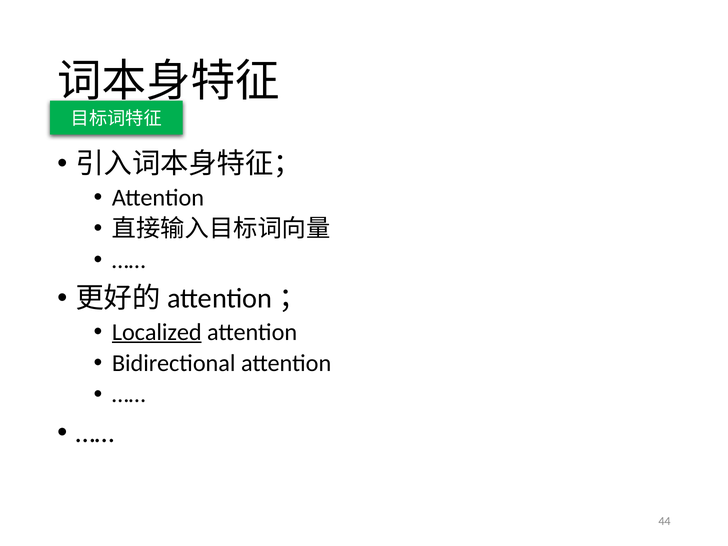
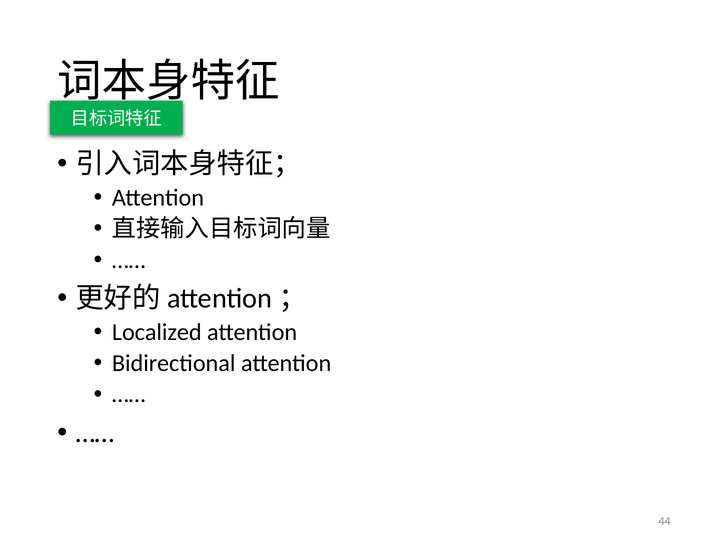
Localized underline: present -> none (157, 332)
